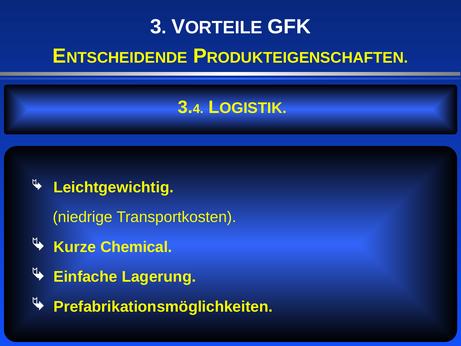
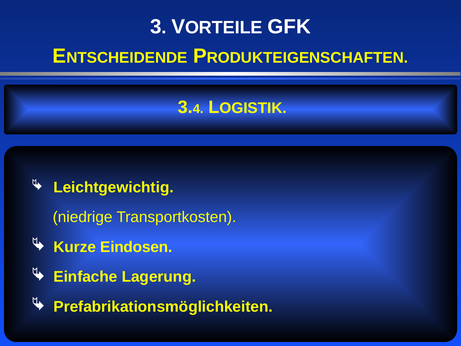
Chemical: Chemical -> Eindosen (136, 247)
